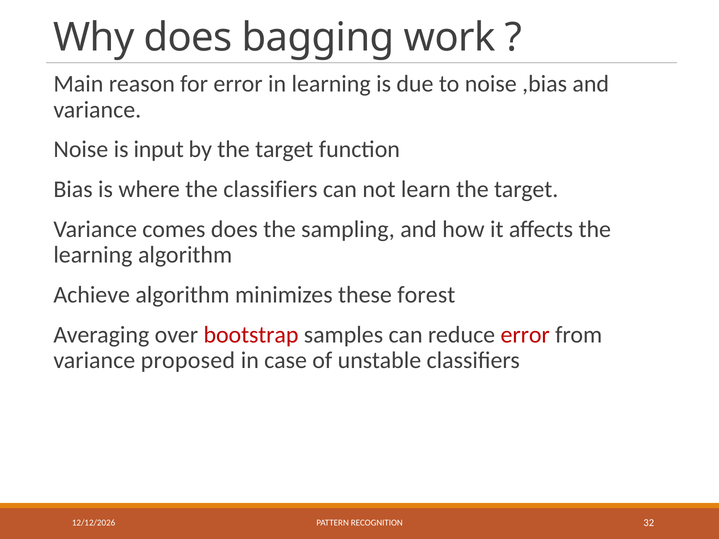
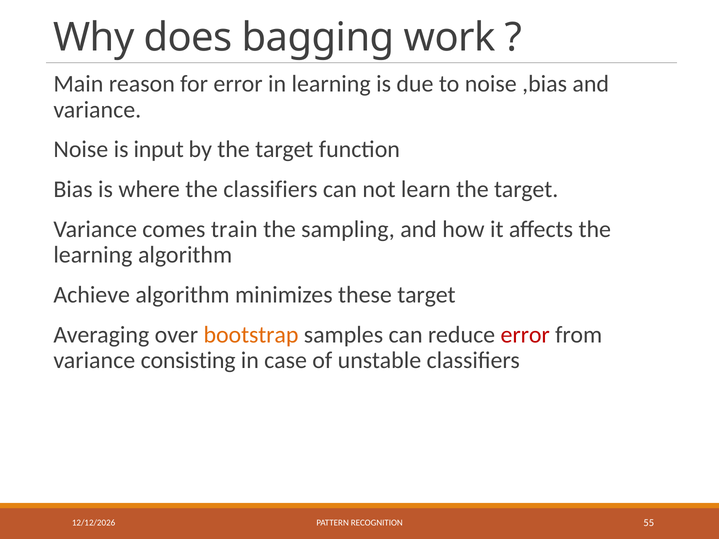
comes does: does -> train (234, 229)
these forest: forest -> target (426, 295)
bootstrap colour: red -> orange (251, 335)
proposed: proposed -> consisting (188, 361)
32: 32 -> 55 (649, 523)
